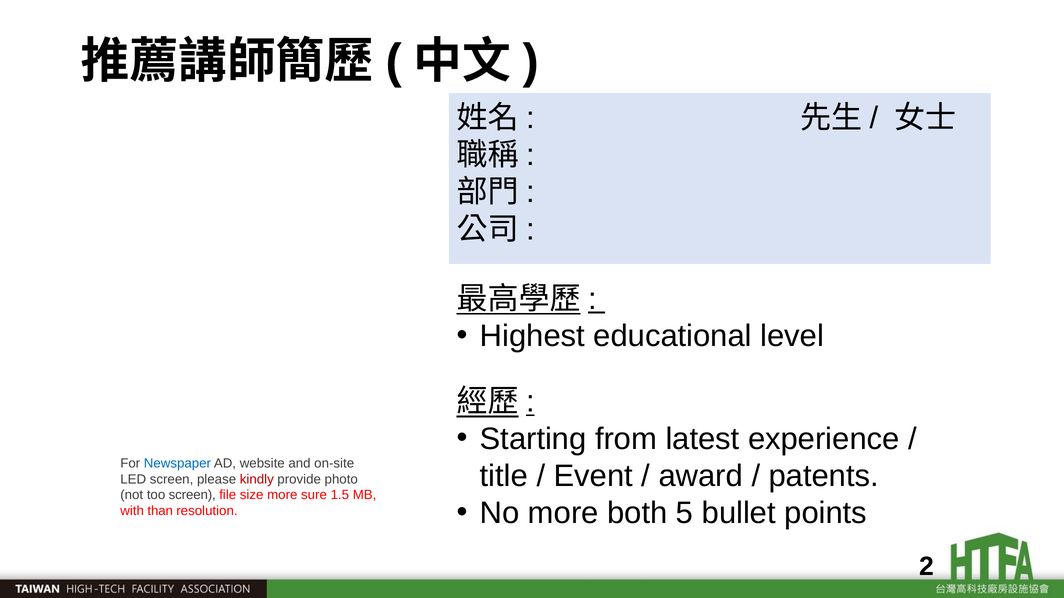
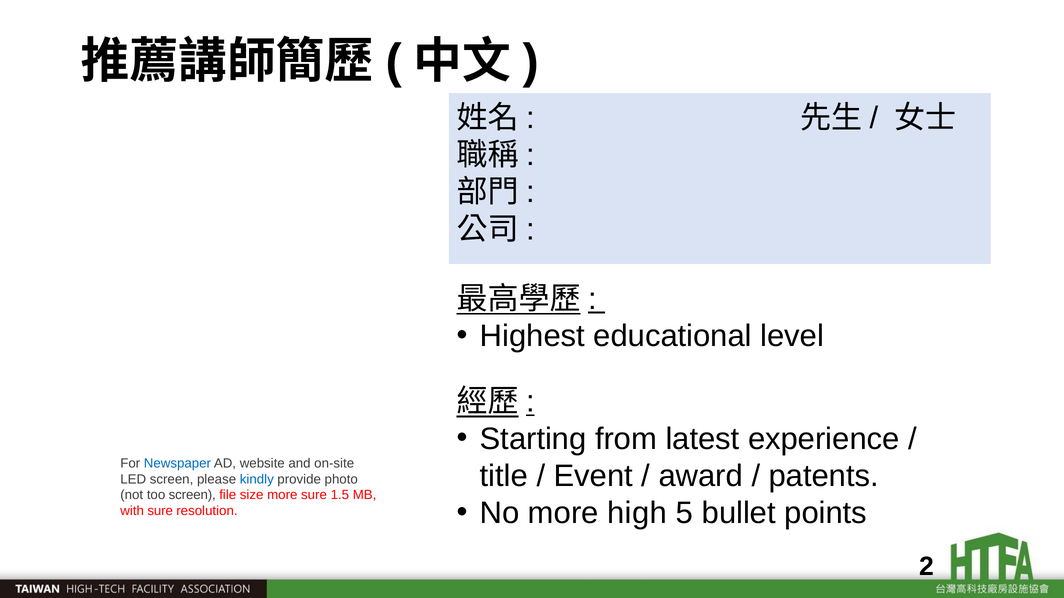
kindly colour: red -> blue (257, 480)
both: both -> high (637, 514)
with than: than -> sure (160, 511)
